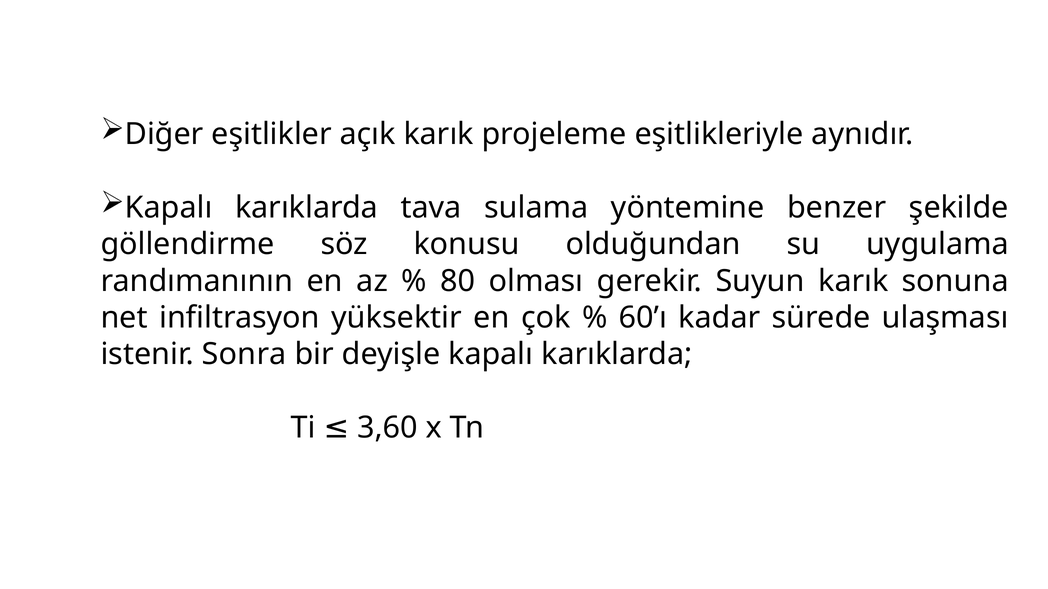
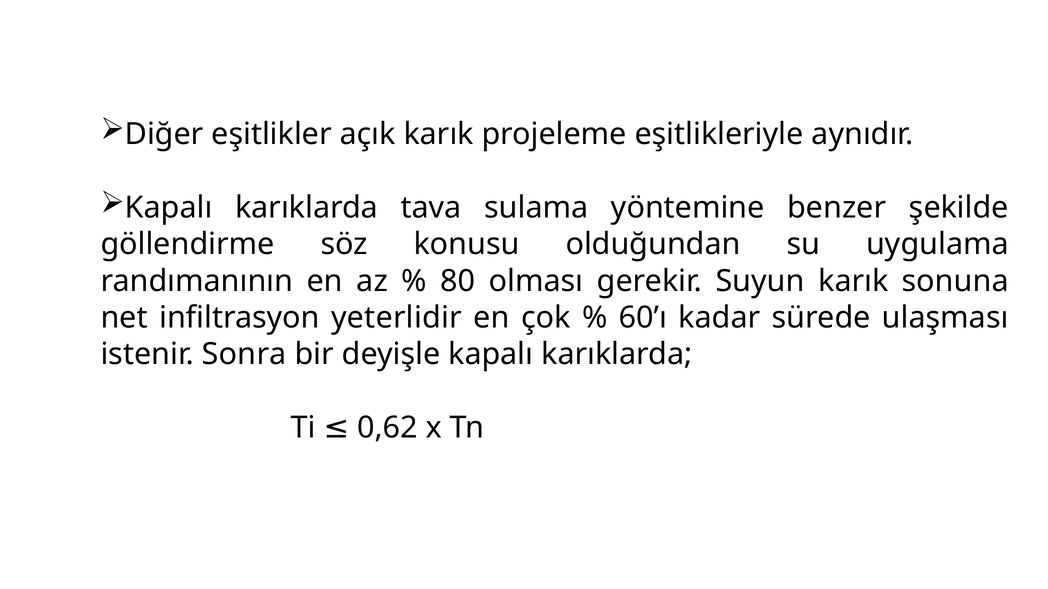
yüksektir: yüksektir -> yeterlidir (397, 318)
3,60: 3,60 -> 0,62 (387, 428)
